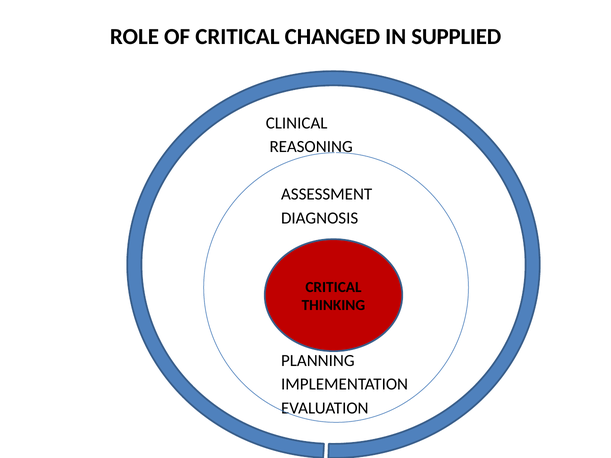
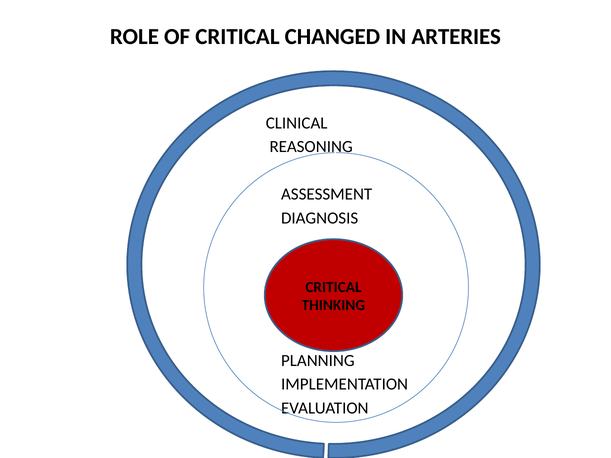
SUPPLIED: SUPPLIED -> ARTERIES (456, 37)
